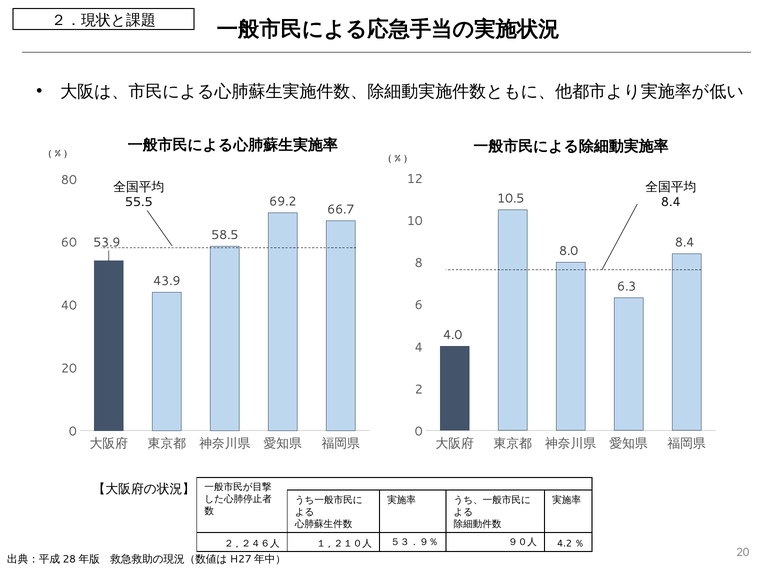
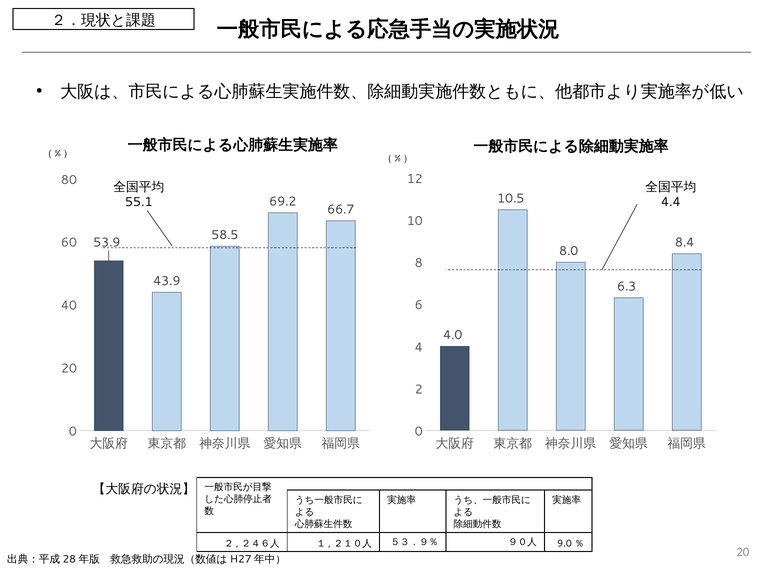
55.5: 55.5 -> 55.1 (139, 202)
8.4: 8.4 -> 4.4 (671, 202)
4.2: 4.2 -> 9.0 (564, 543)
